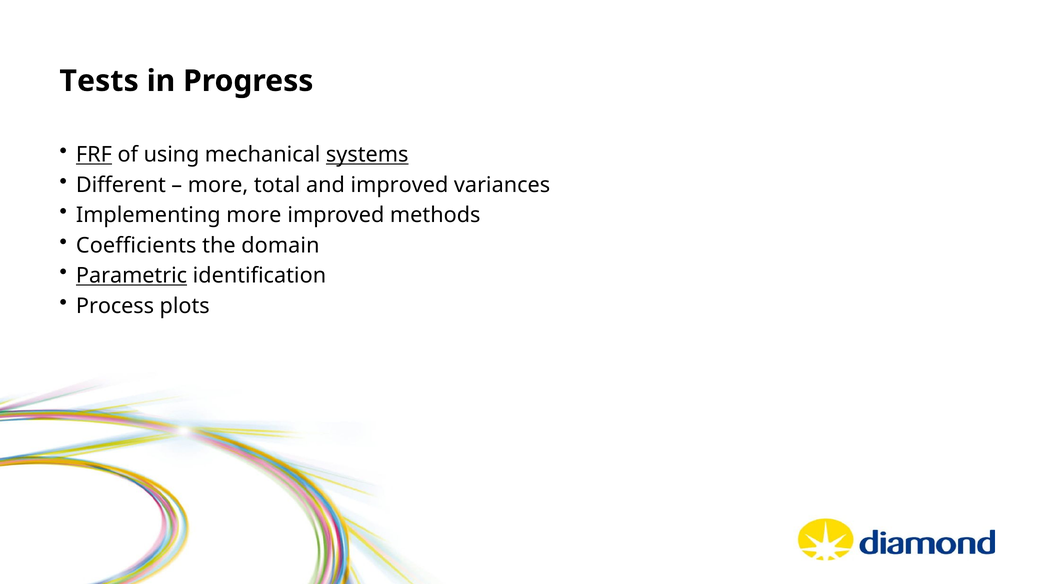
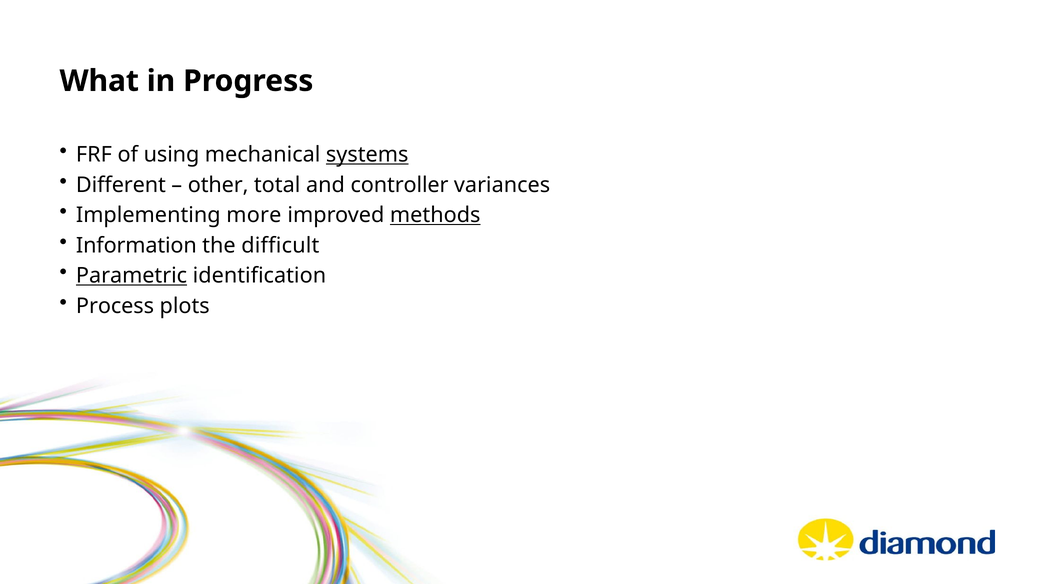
Tests: Tests -> What (99, 81)
FRF underline: present -> none (94, 155)
more: more -> other (218, 185)
and improved: improved -> controller (400, 185)
methods underline: none -> present (435, 215)
Coefficients: Coefficients -> Information (136, 245)
domain: domain -> difficult (280, 245)
